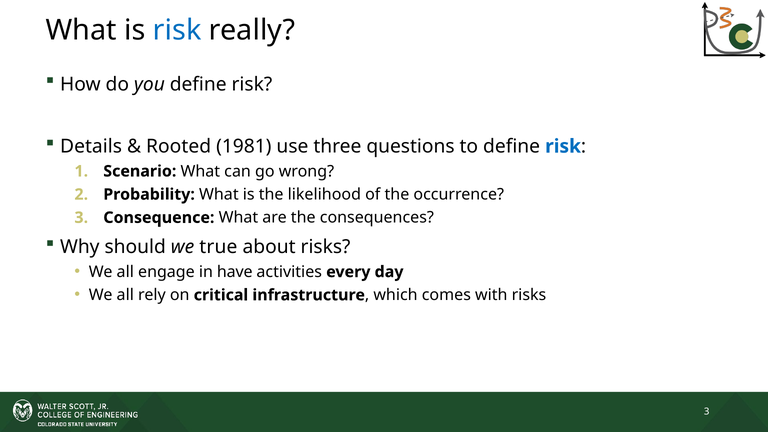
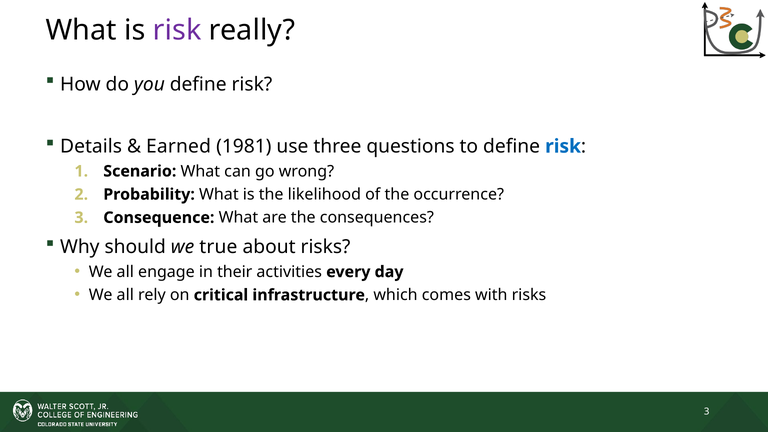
risk colour: blue -> purple (177, 30)
Rooted: Rooted -> Earned (179, 146)
have: have -> their (235, 272)
